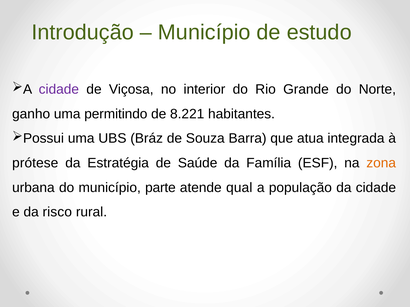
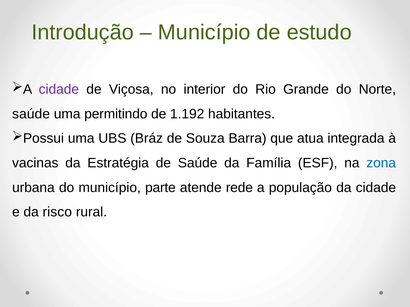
ganho: ganho -> saúde (31, 114)
8.221: 8.221 -> 1.192 (187, 114)
prótese: prótese -> vacinas (35, 163)
zona colour: orange -> blue (381, 163)
qual: qual -> rede (239, 188)
